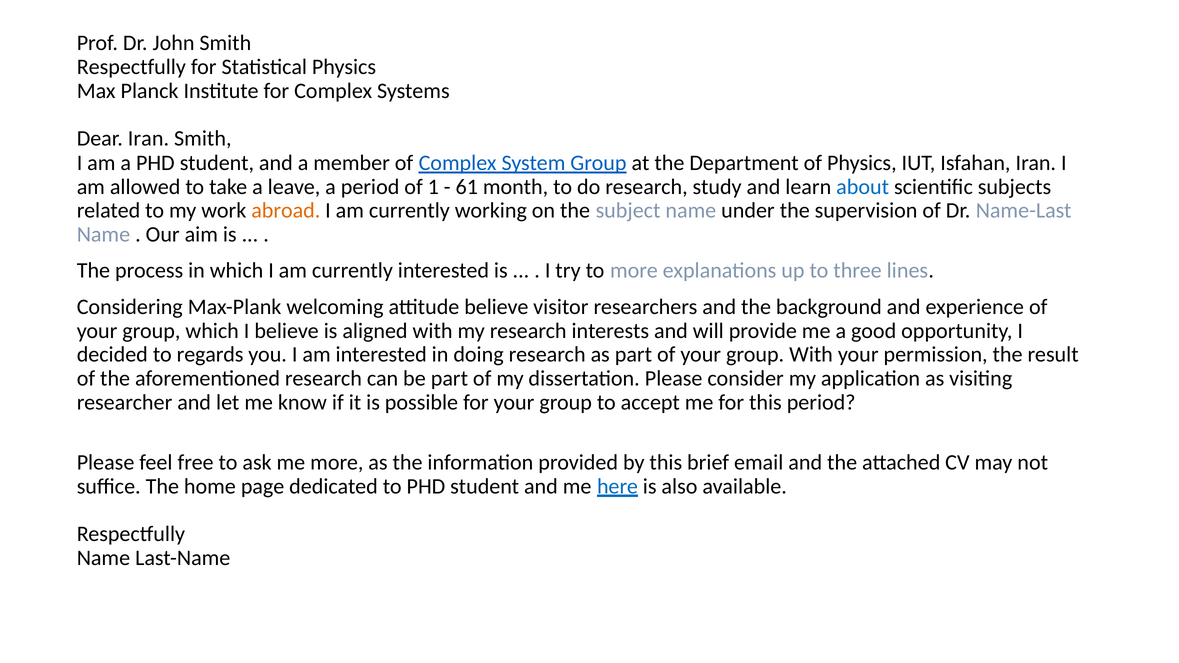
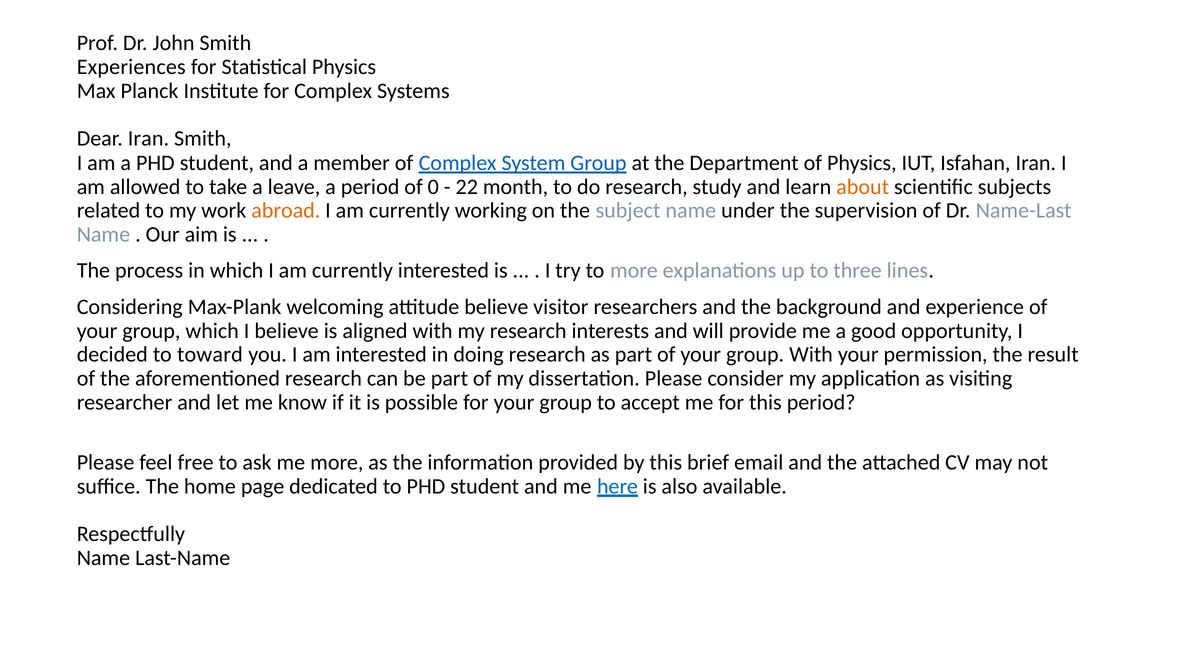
Respectfully: Respectfully -> Experiences (131, 67)
1: 1 -> 0 (433, 187)
61: 61 -> 22 (467, 187)
about colour: blue -> orange (863, 187)
regards: regards -> toward (210, 355)
